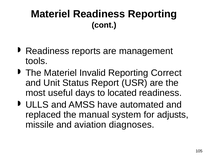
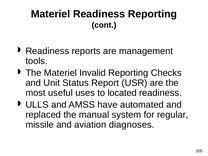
Correct: Correct -> Checks (166, 73)
days: days -> uses (85, 93)
adjusts: adjusts -> regular (173, 115)
